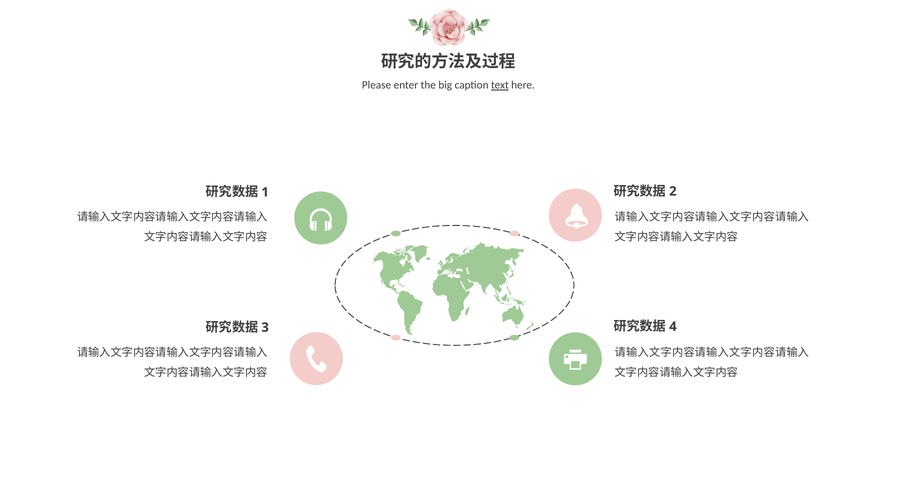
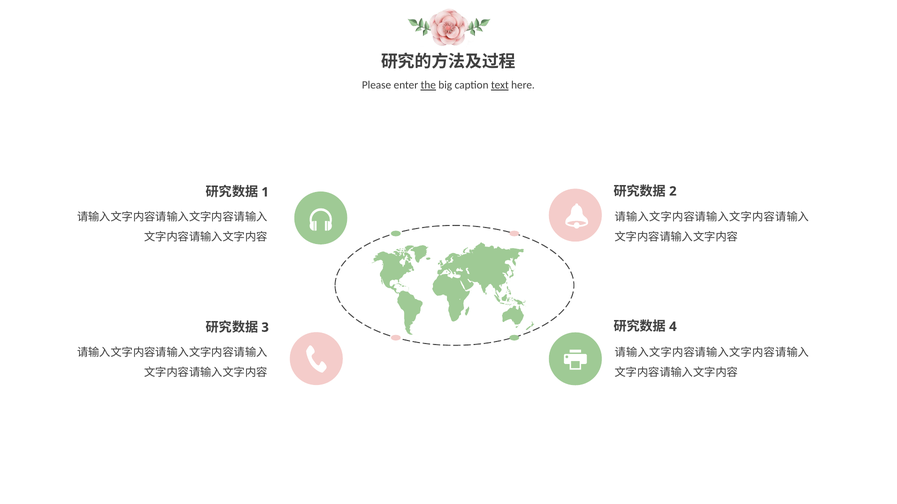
the underline: none -> present (428, 85)
